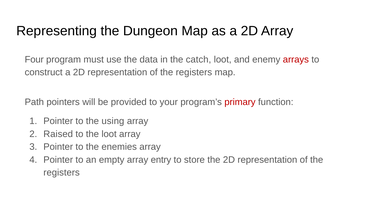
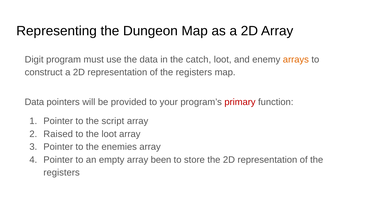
Four: Four -> Digit (34, 60)
arrays colour: red -> orange (296, 60)
Path: Path -> Data (34, 102)
using: using -> script (113, 121)
entry: entry -> been (161, 160)
